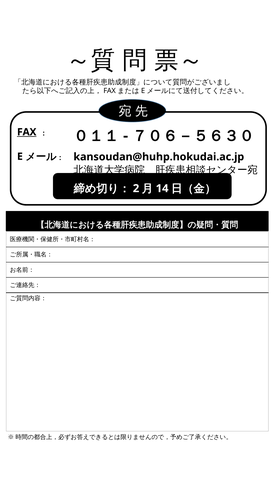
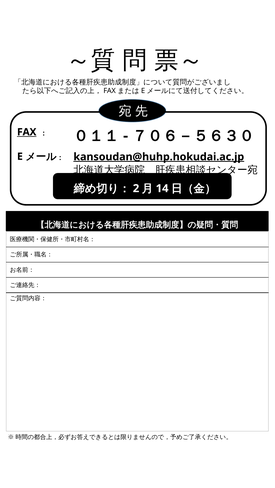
kansoudan@huhp.hokudai.ac.jp underline: none -> present (159, 157)
